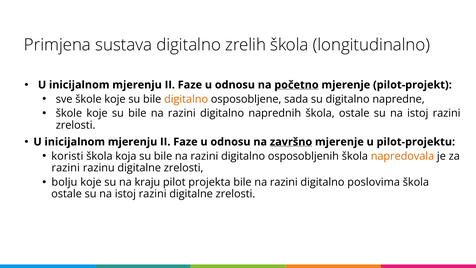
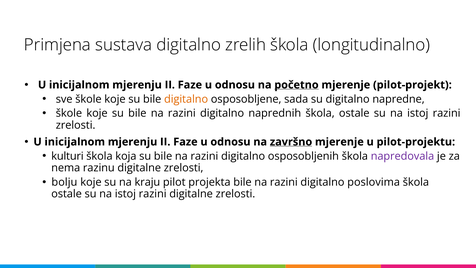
koristi: koristi -> kulturi (67, 156)
napredovala colour: orange -> purple (402, 156)
razini: razini -> nema (66, 168)
